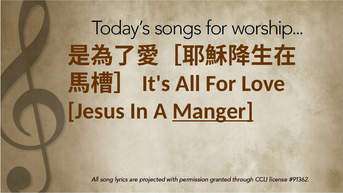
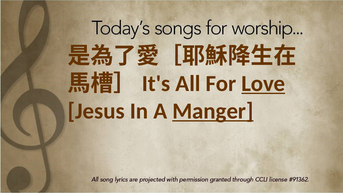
Love underline: none -> present (263, 84)
